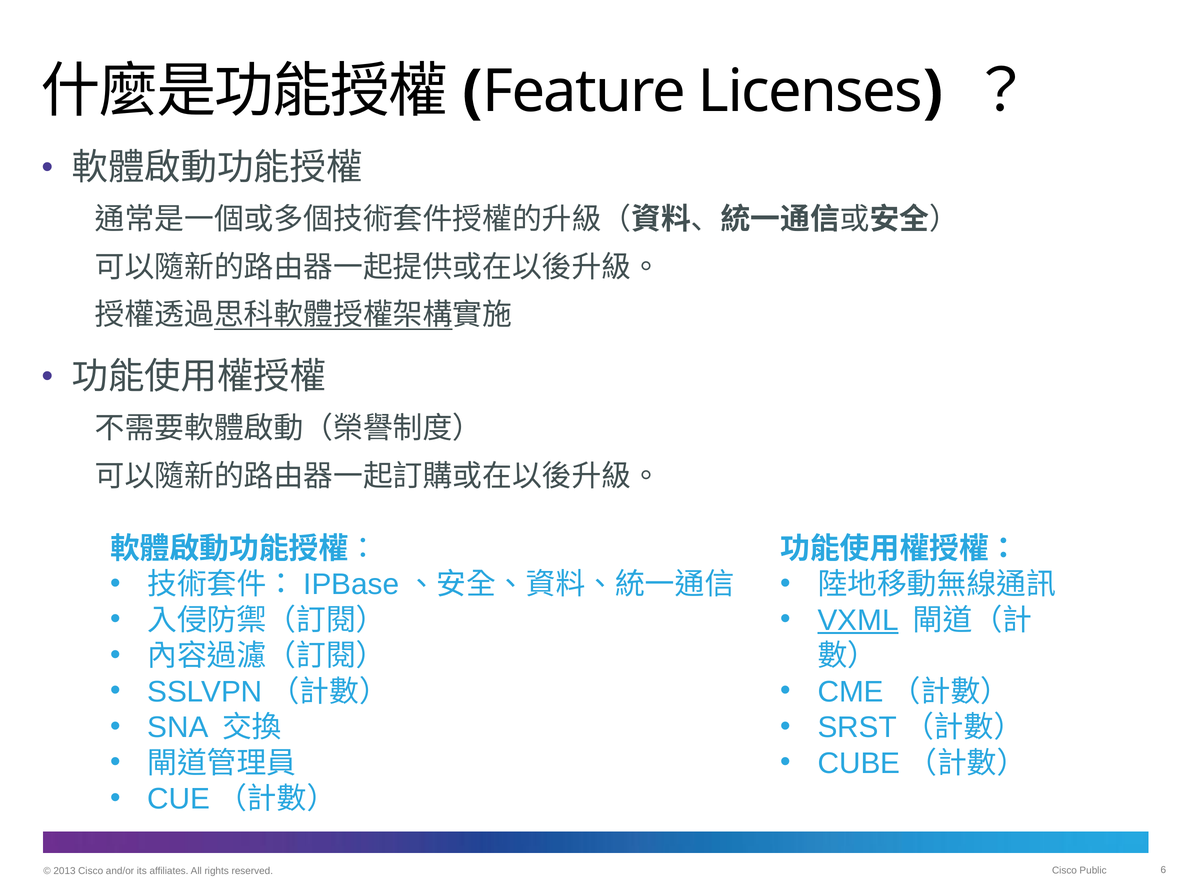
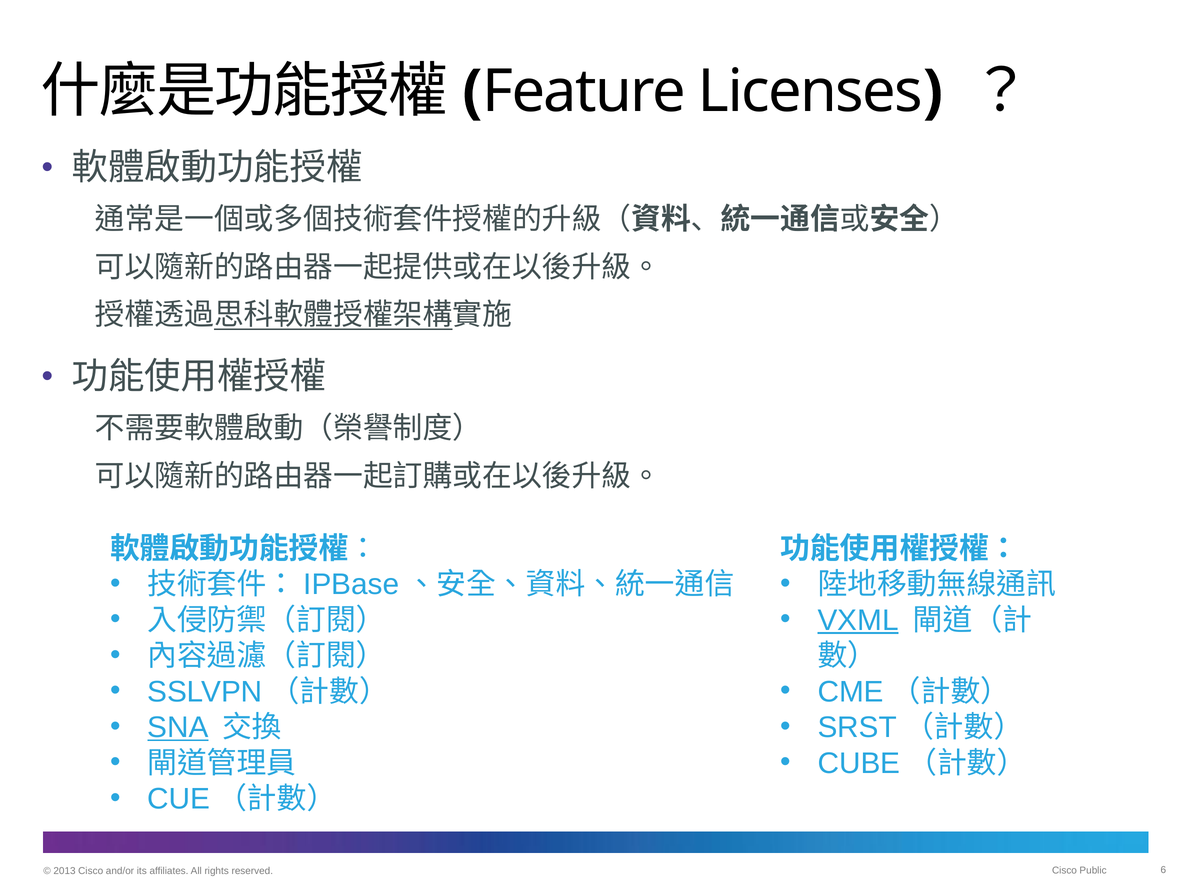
SNA underline: none -> present (178, 727)
